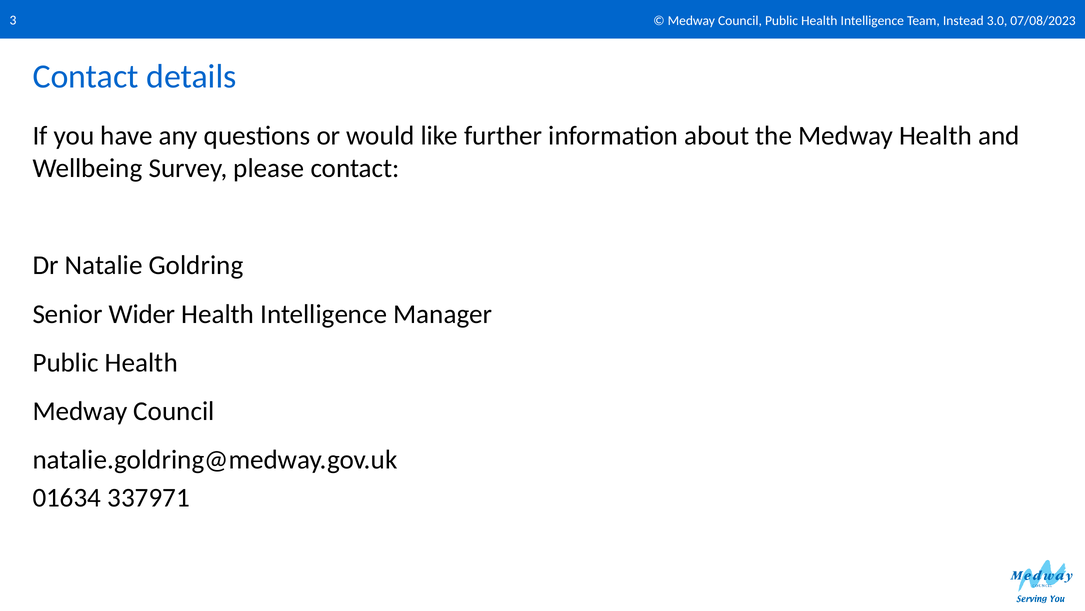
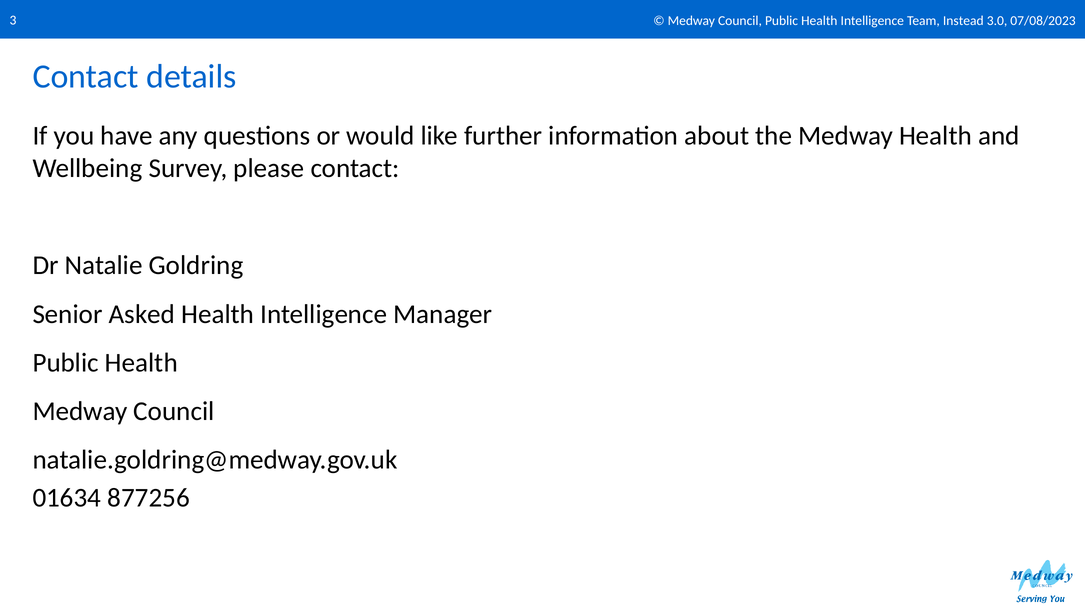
Wider: Wider -> Asked (142, 314)
337971: 337971 -> 877256 (149, 497)
